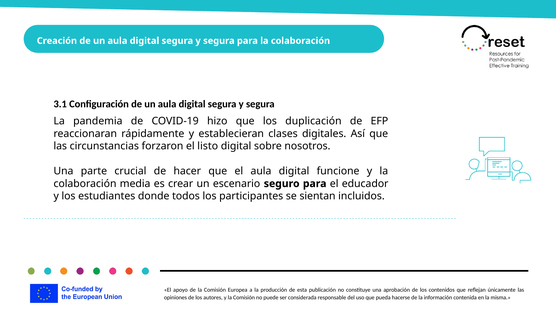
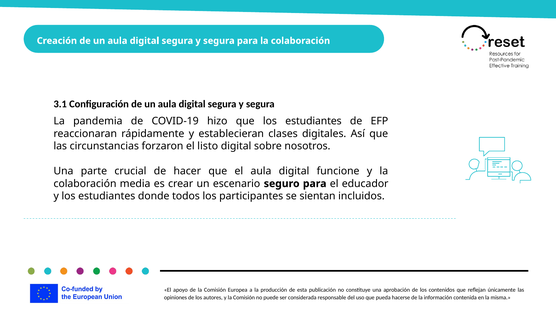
que los duplicación: duplicación -> estudiantes (313, 121)
